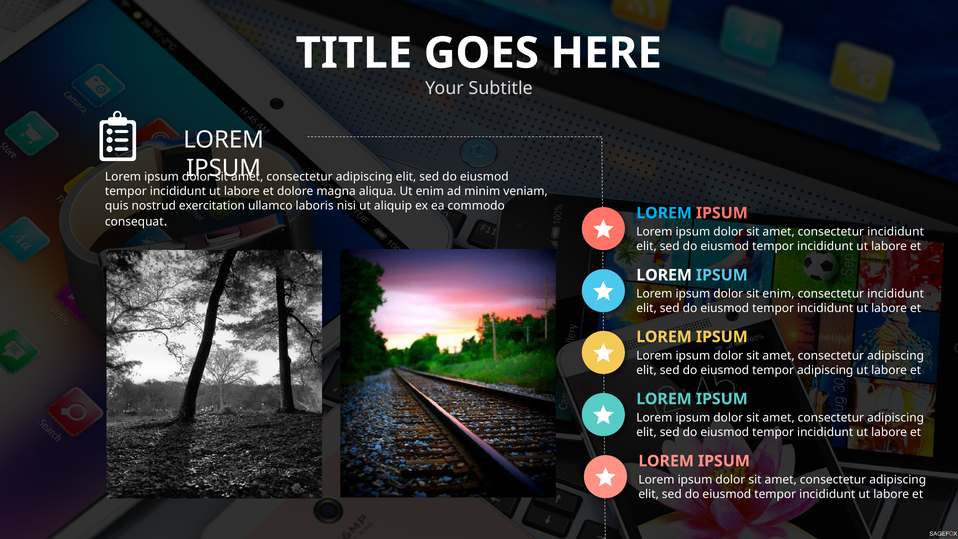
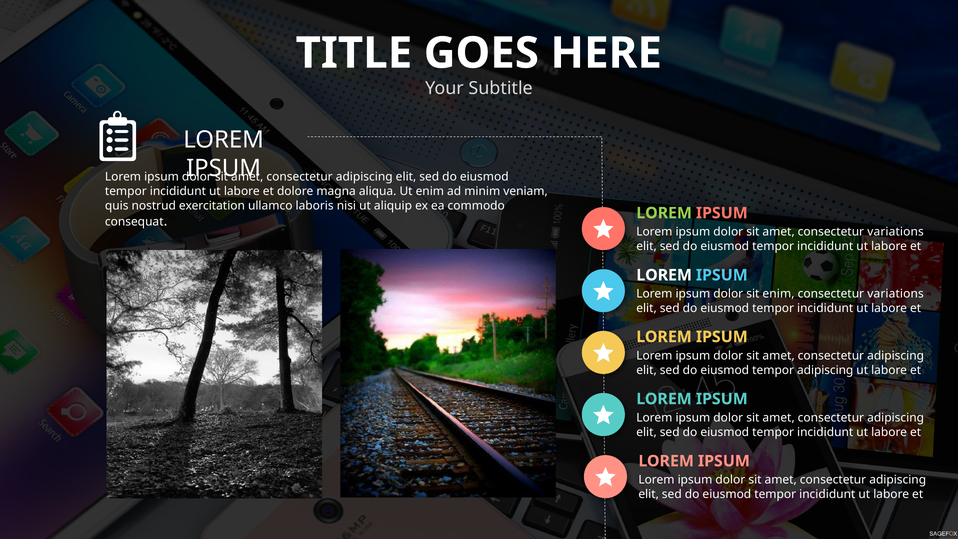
LOREM colour: light blue -> light green (664, 213)
amet consectetur incididunt: incididunt -> variations (896, 232)
incididunt: incididunt -> variations (896, 294)
